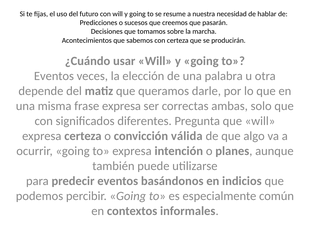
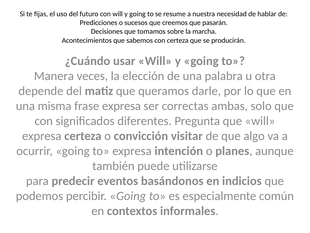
Eventos: Eventos -> Manera (54, 76)
válida: válida -> visitar (187, 136)
